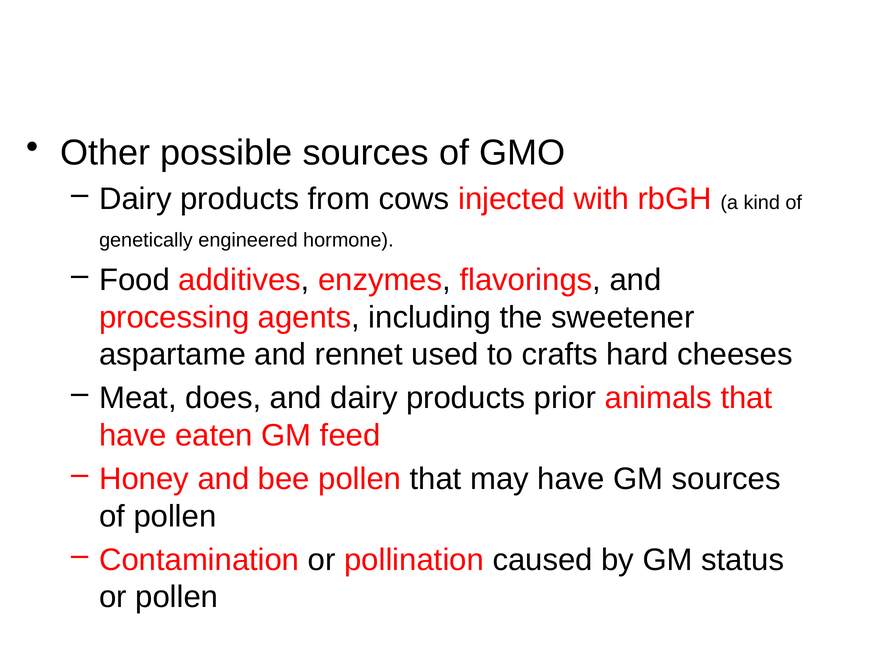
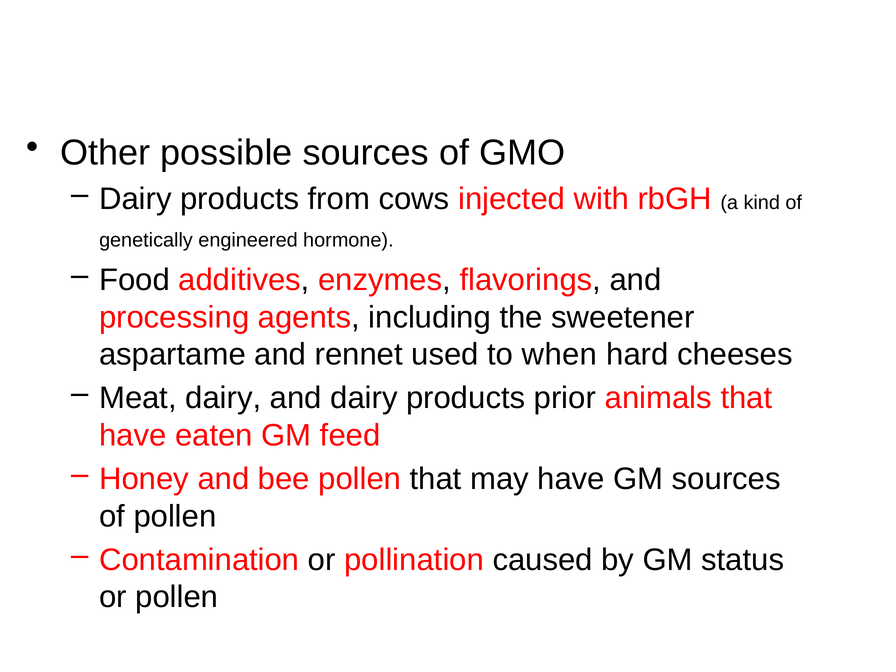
crafts: crafts -> when (560, 355)
Meat does: does -> dairy (223, 398)
